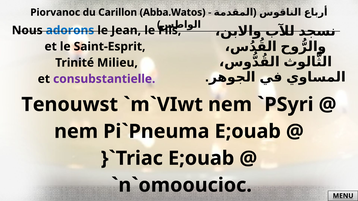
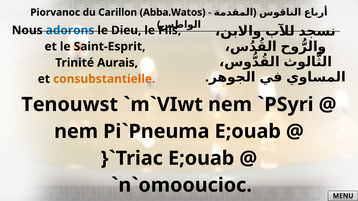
Jean: Jean -> Dieu (126, 30)
Milieu: Milieu -> Aurais (118, 63)
consubstantielle colour: purple -> orange (104, 79)
